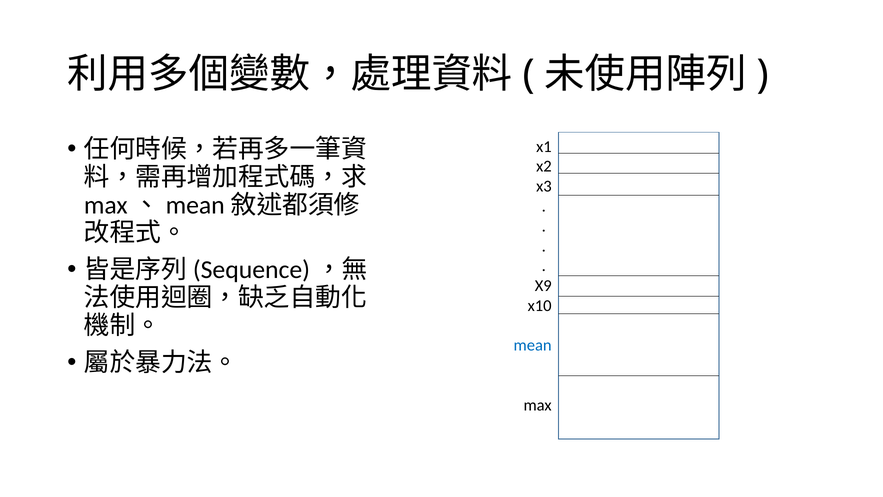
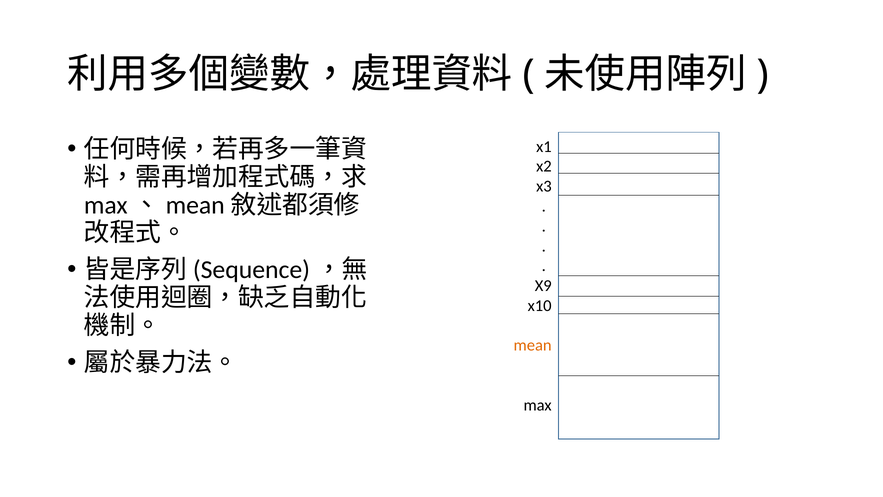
mean colour: blue -> orange (533, 345)
